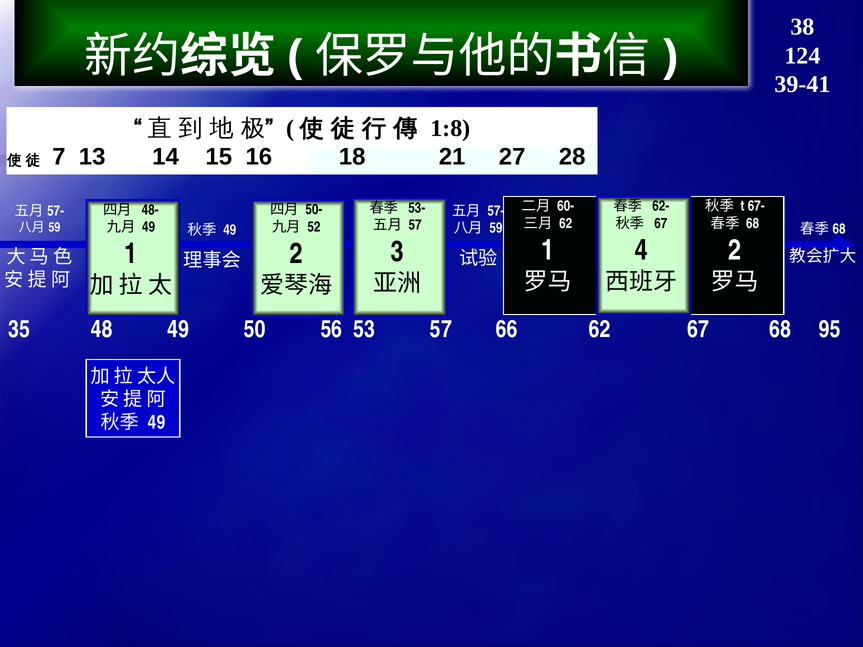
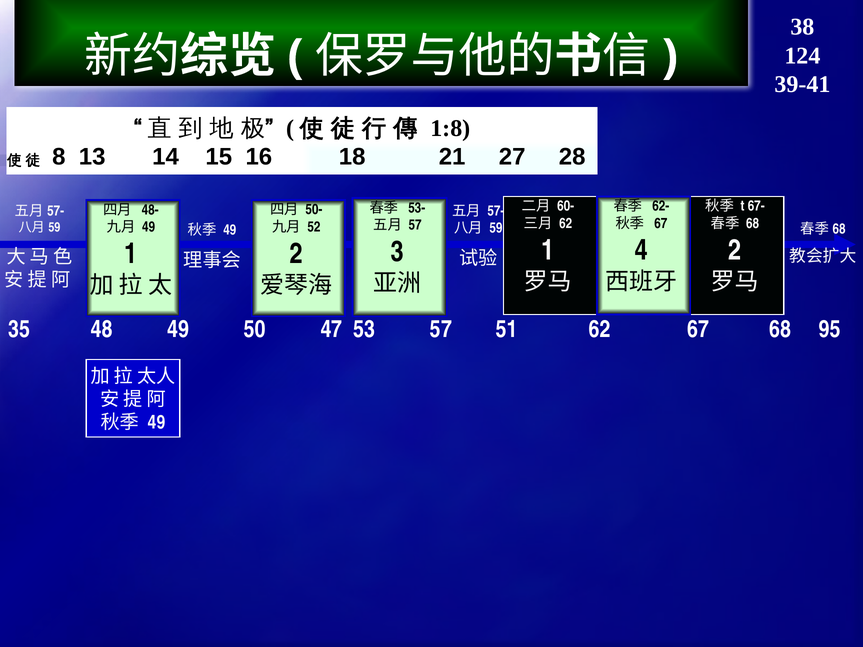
7: 7 -> 8 (59, 157)
56: 56 -> 47 (331, 330)
66: 66 -> 51 (507, 330)
